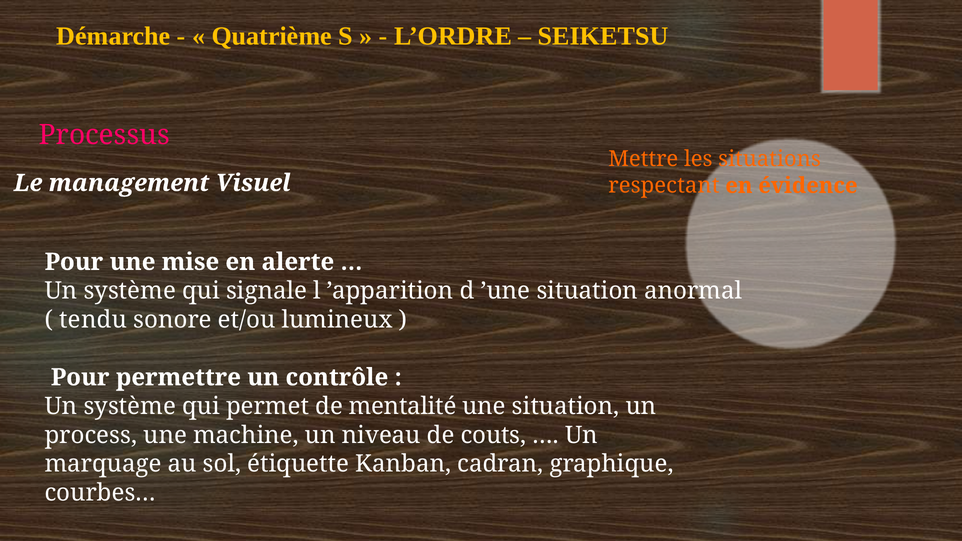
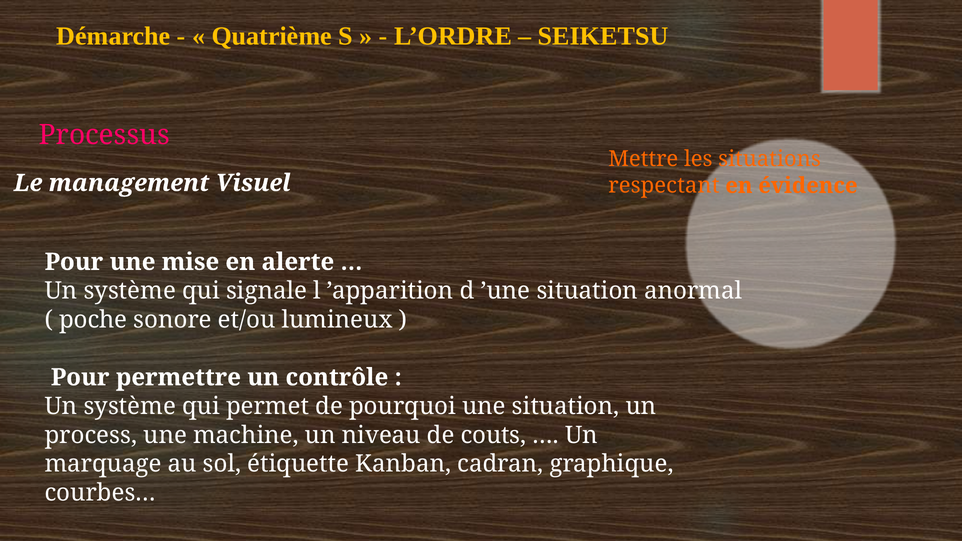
tendu: tendu -> poche (93, 320)
mentalité: mentalité -> pourquoi (403, 406)
